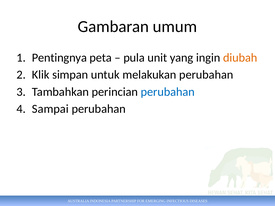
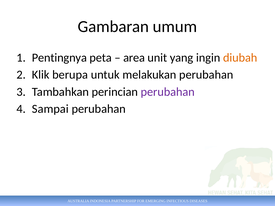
pula: pula -> area (134, 58)
simpan: simpan -> berupa (70, 75)
perubahan colour: blue -> purple (168, 92)
